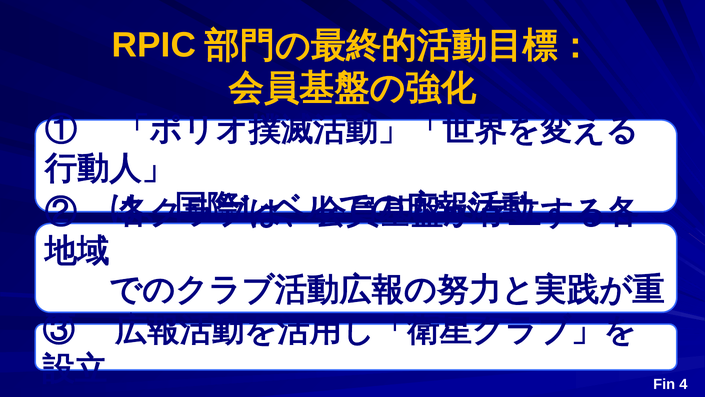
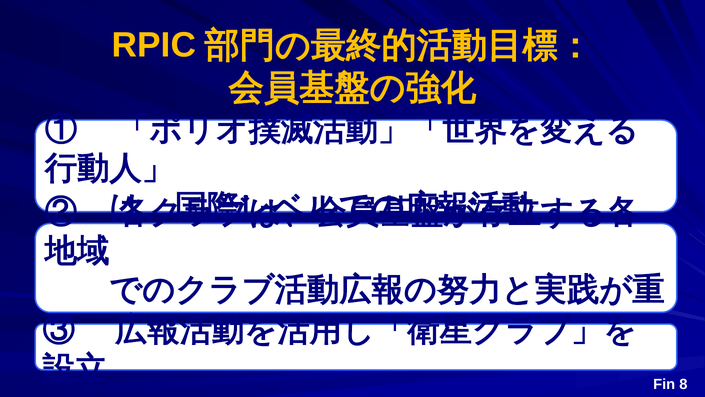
4: 4 -> 8 (683, 384)
